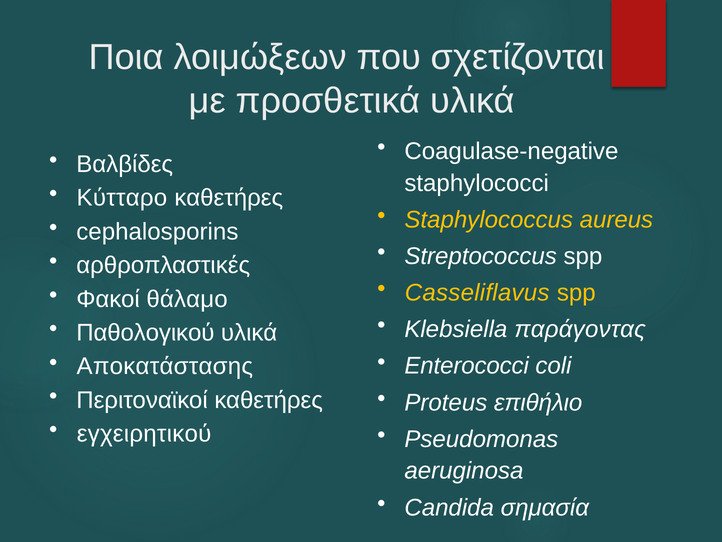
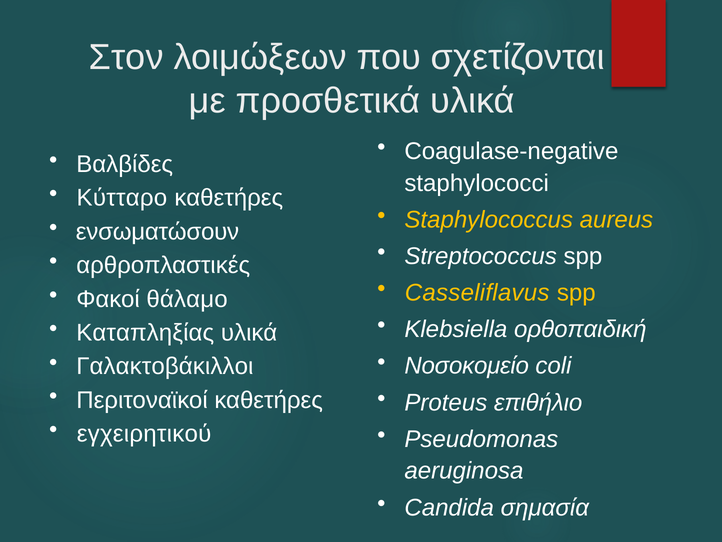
Ποια: Ποια -> Στον (126, 57)
cephalosporins: cephalosporins -> ενσωματώσουν (157, 231)
παράγοντας: παράγοντας -> ορθοπαιδική (580, 329)
Παθολογικού: Παθολογικού -> Καταπληξίας (145, 332)
Enterococci: Enterococci -> Nοσοκομείο (467, 366)
Αποκατάστασης: Αποκατάστασης -> Γαλακτοβάκιλλοι (165, 366)
